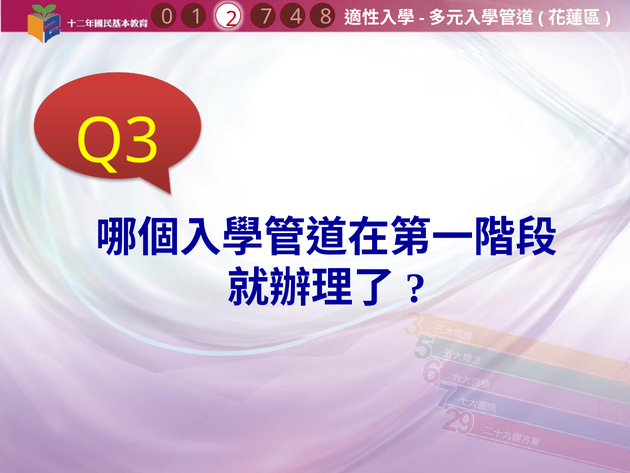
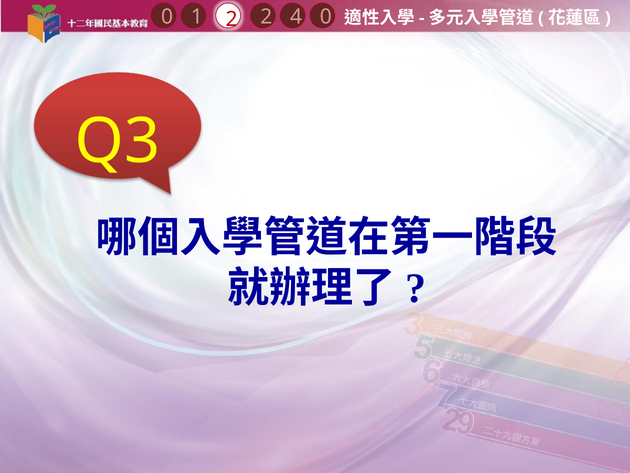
4 8: 8 -> 0 (326, 17)
2 7: 7 -> 2 (266, 17)
